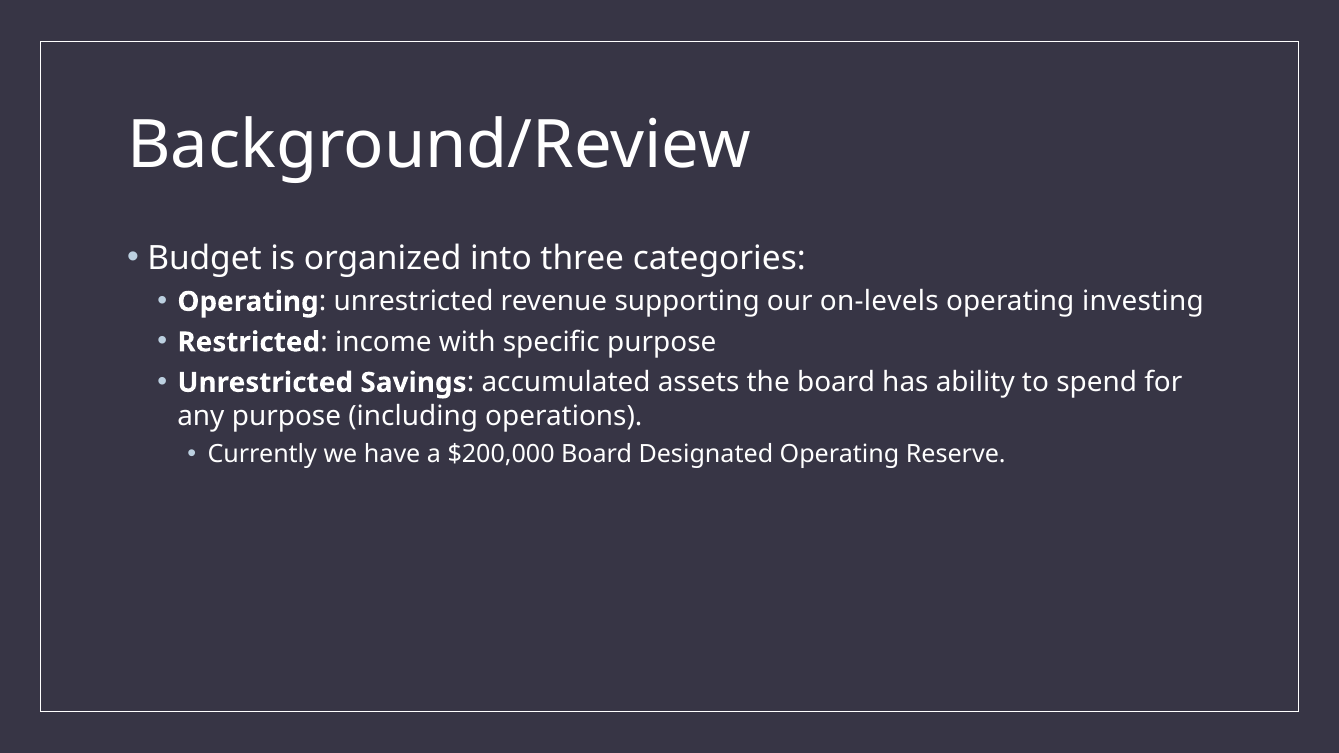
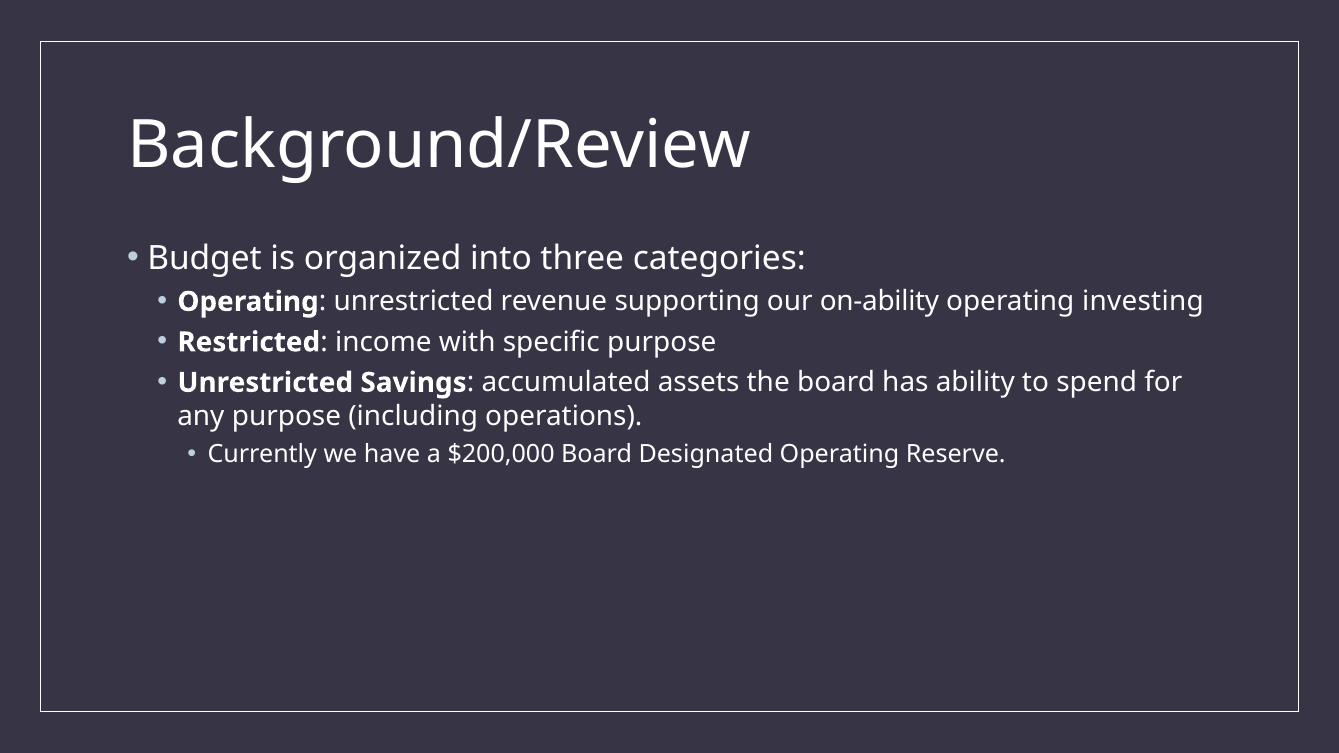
on-levels: on-levels -> on-ability (880, 302)
